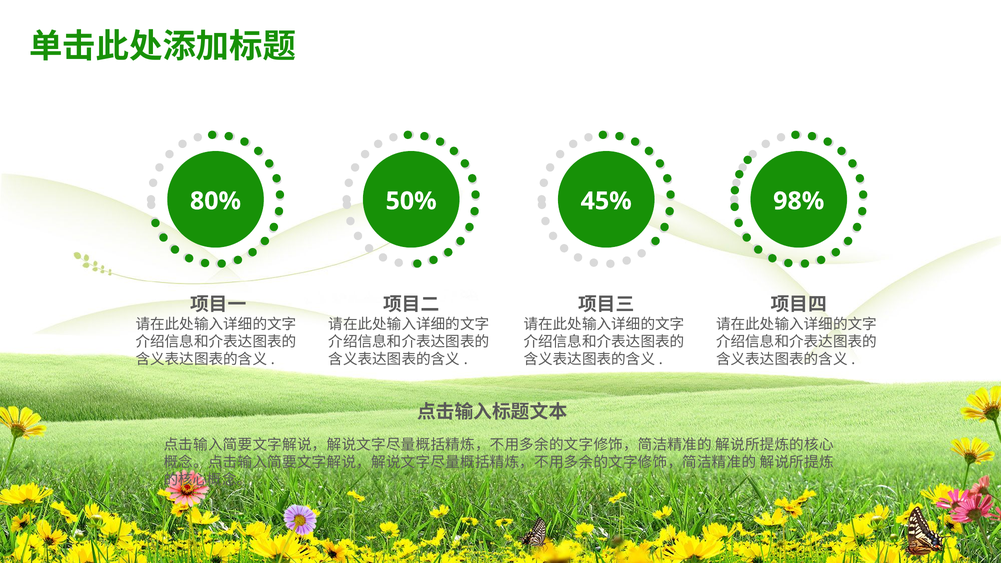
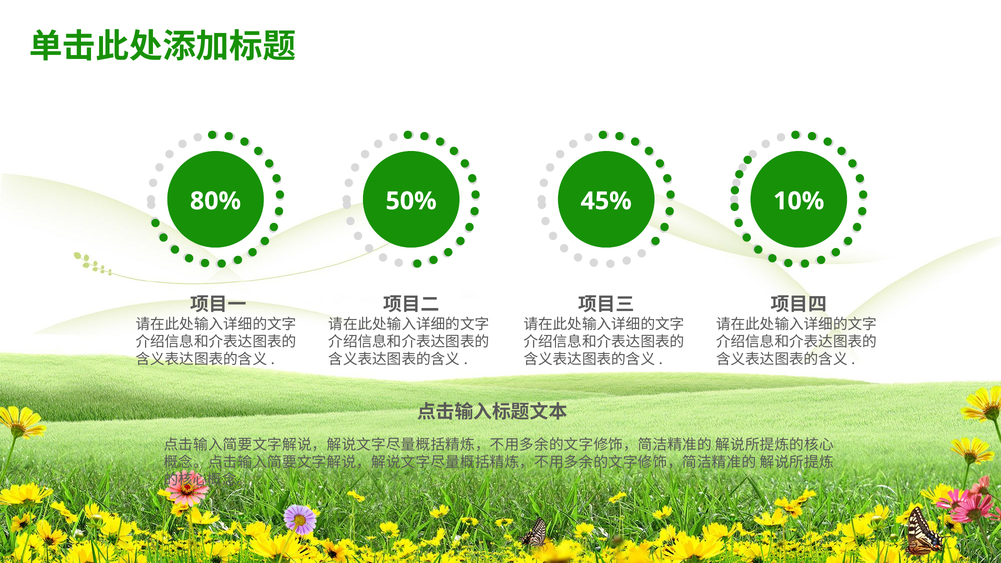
98%: 98% -> 10% (799, 201)
